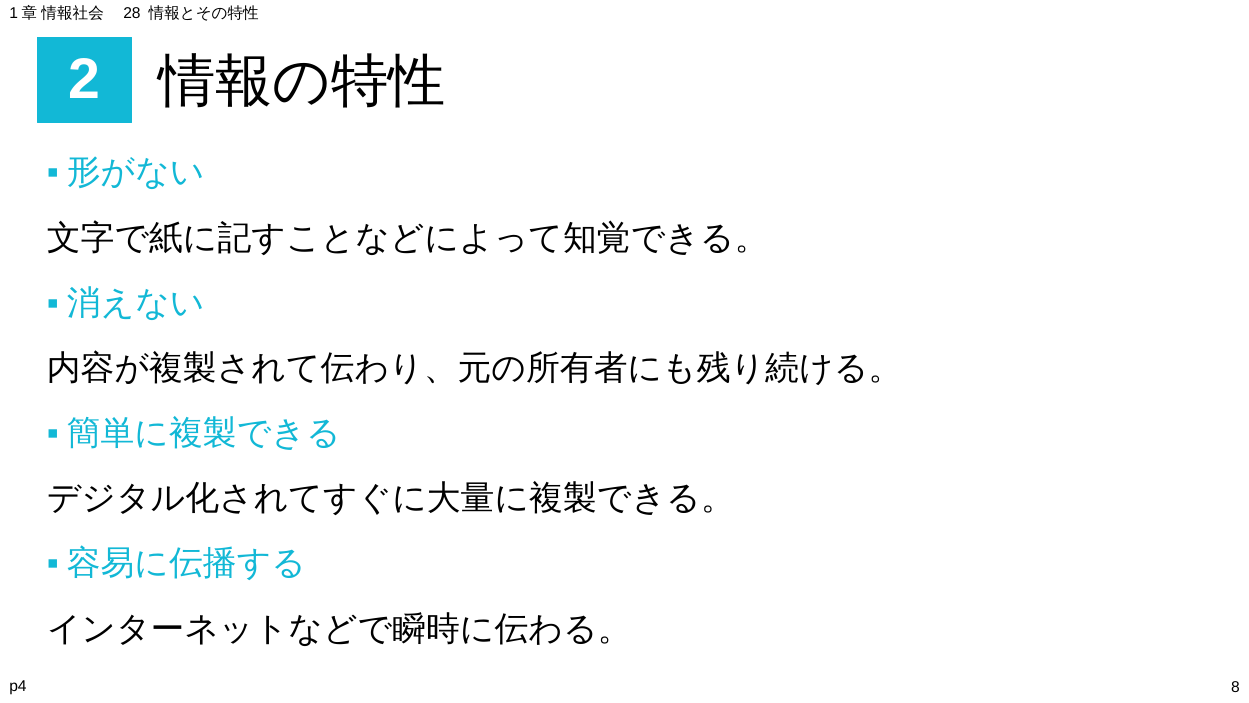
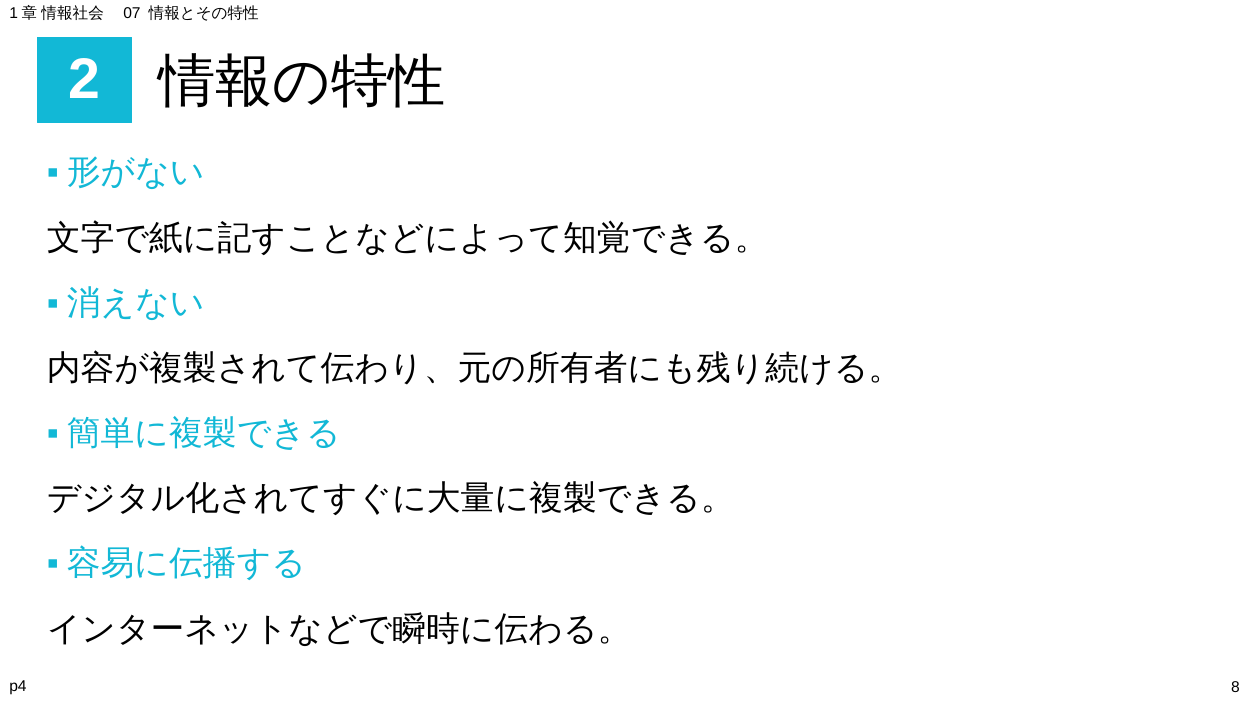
28: 28 -> 07 (132, 13)
